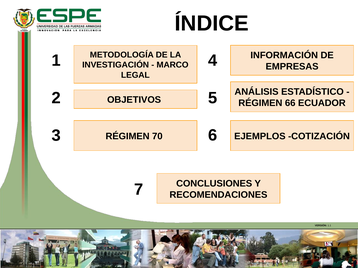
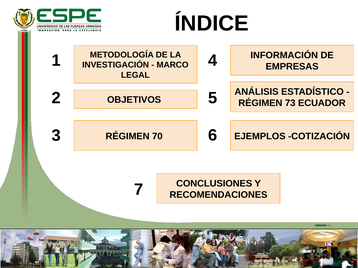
66: 66 -> 73 (290, 103)
